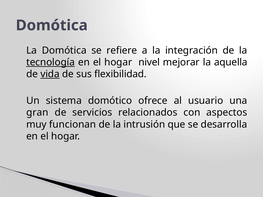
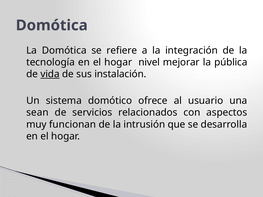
tecnología underline: present -> none (51, 62)
aquella: aquella -> pública (231, 62)
flexibilidad: flexibilidad -> instalación (120, 74)
gran: gran -> sean (37, 113)
